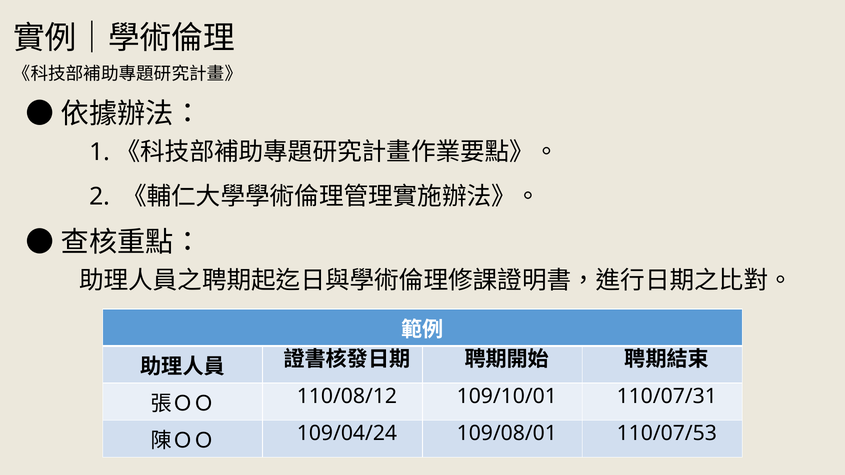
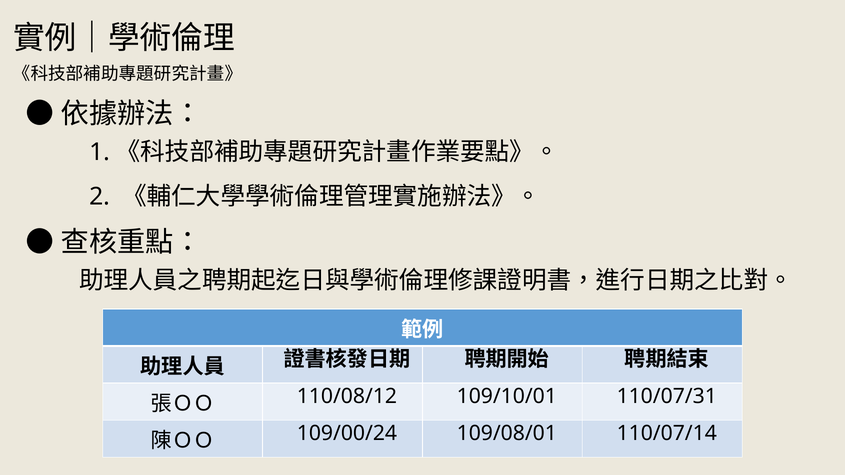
109/04/24: 109/04/24 -> 109/00/24 (347, 434)
110/07/53: 110/07/53 -> 110/07/14 (667, 434)
